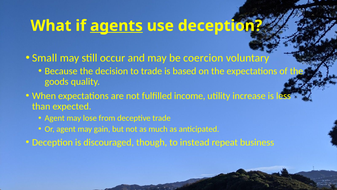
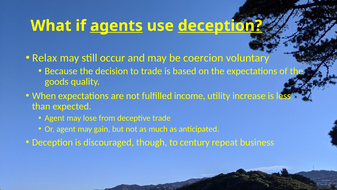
deception underline: none -> present (220, 26)
Small: Small -> Relax (45, 58)
instead: instead -> century (195, 142)
